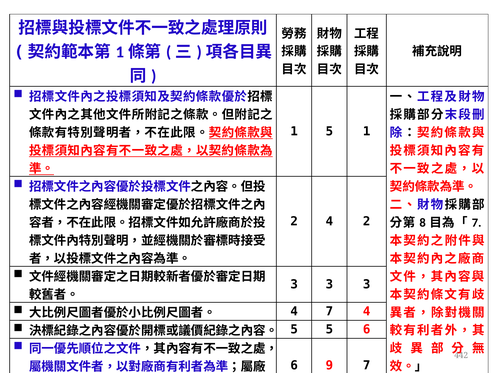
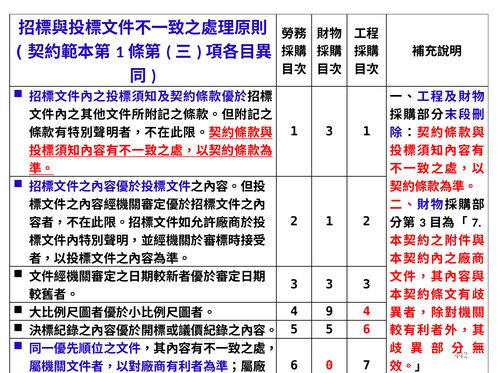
1 5: 5 -> 3 (329, 132)
2 4: 4 -> 1 (329, 222)
8: 8 -> 3 (423, 223)
4 7: 7 -> 9 (329, 312)
9: 9 -> 0 (329, 366)
